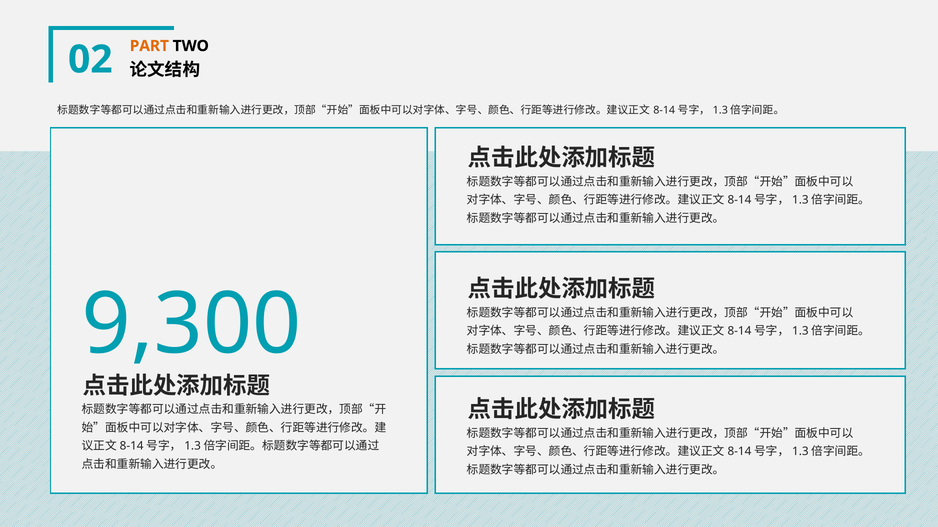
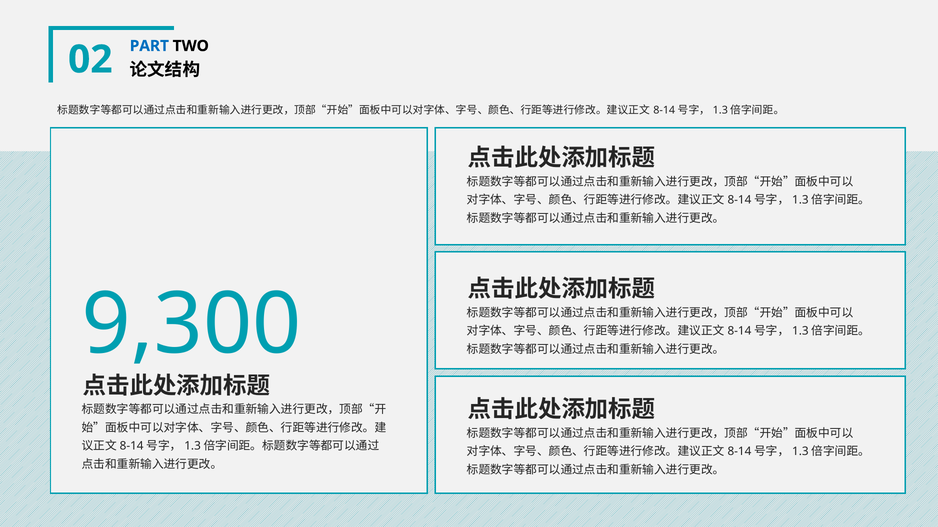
PART colour: orange -> blue (149, 46)
